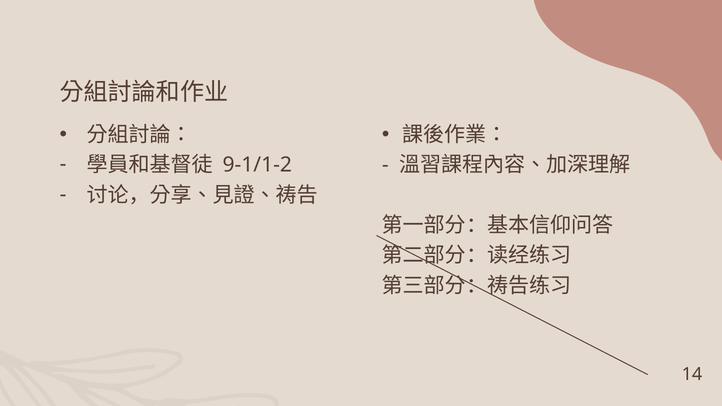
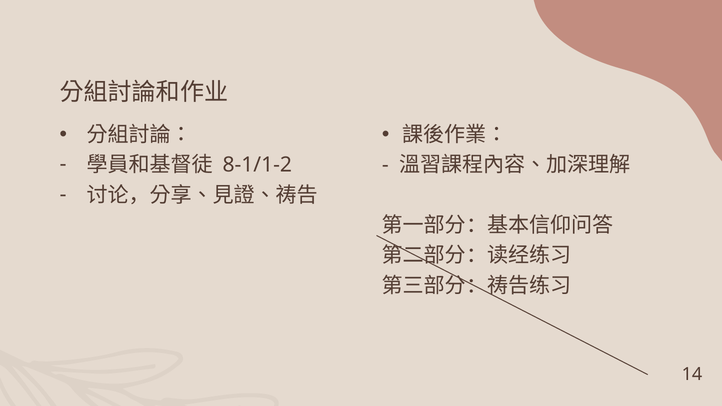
9-1/1-2: 9-1/1-2 -> 8-1/1-2 (257, 165)
